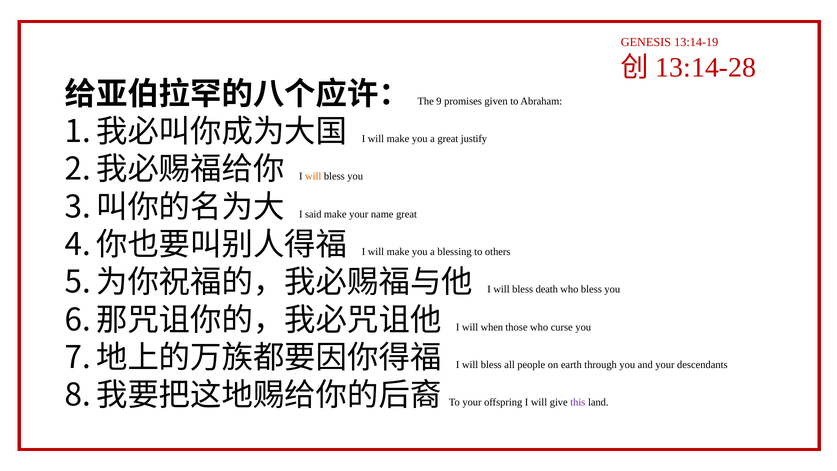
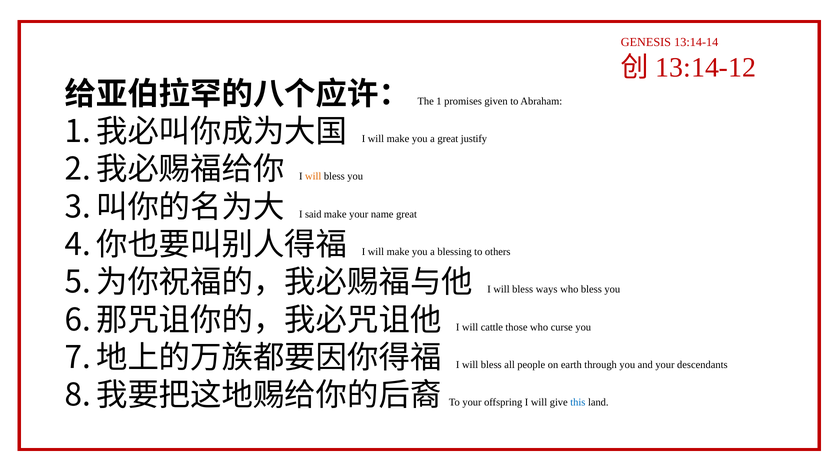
13:14-19: 13:14-19 -> 13:14-14 (696, 42)
13:14-28: 13:14-28 -> 13:14-12 (706, 68)
9: 9 -> 1 (439, 101)
death: death -> ways (547, 289)
when: when -> cattle (492, 327)
this colour: purple -> blue (578, 402)
